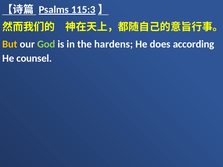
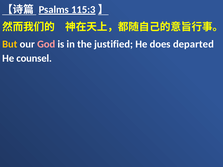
God colour: light green -> pink (46, 44)
hardens: hardens -> justified (114, 44)
according: according -> departed (193, 44)
